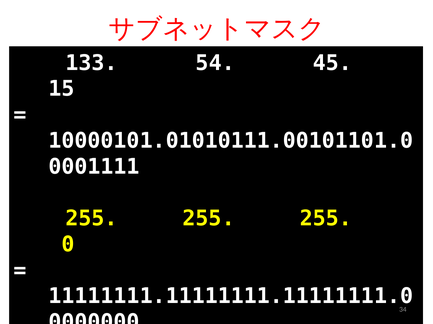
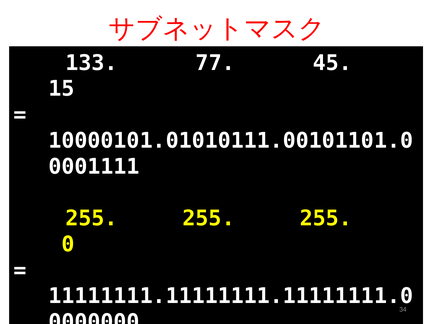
54: 54 -> 77 (215, 63)
